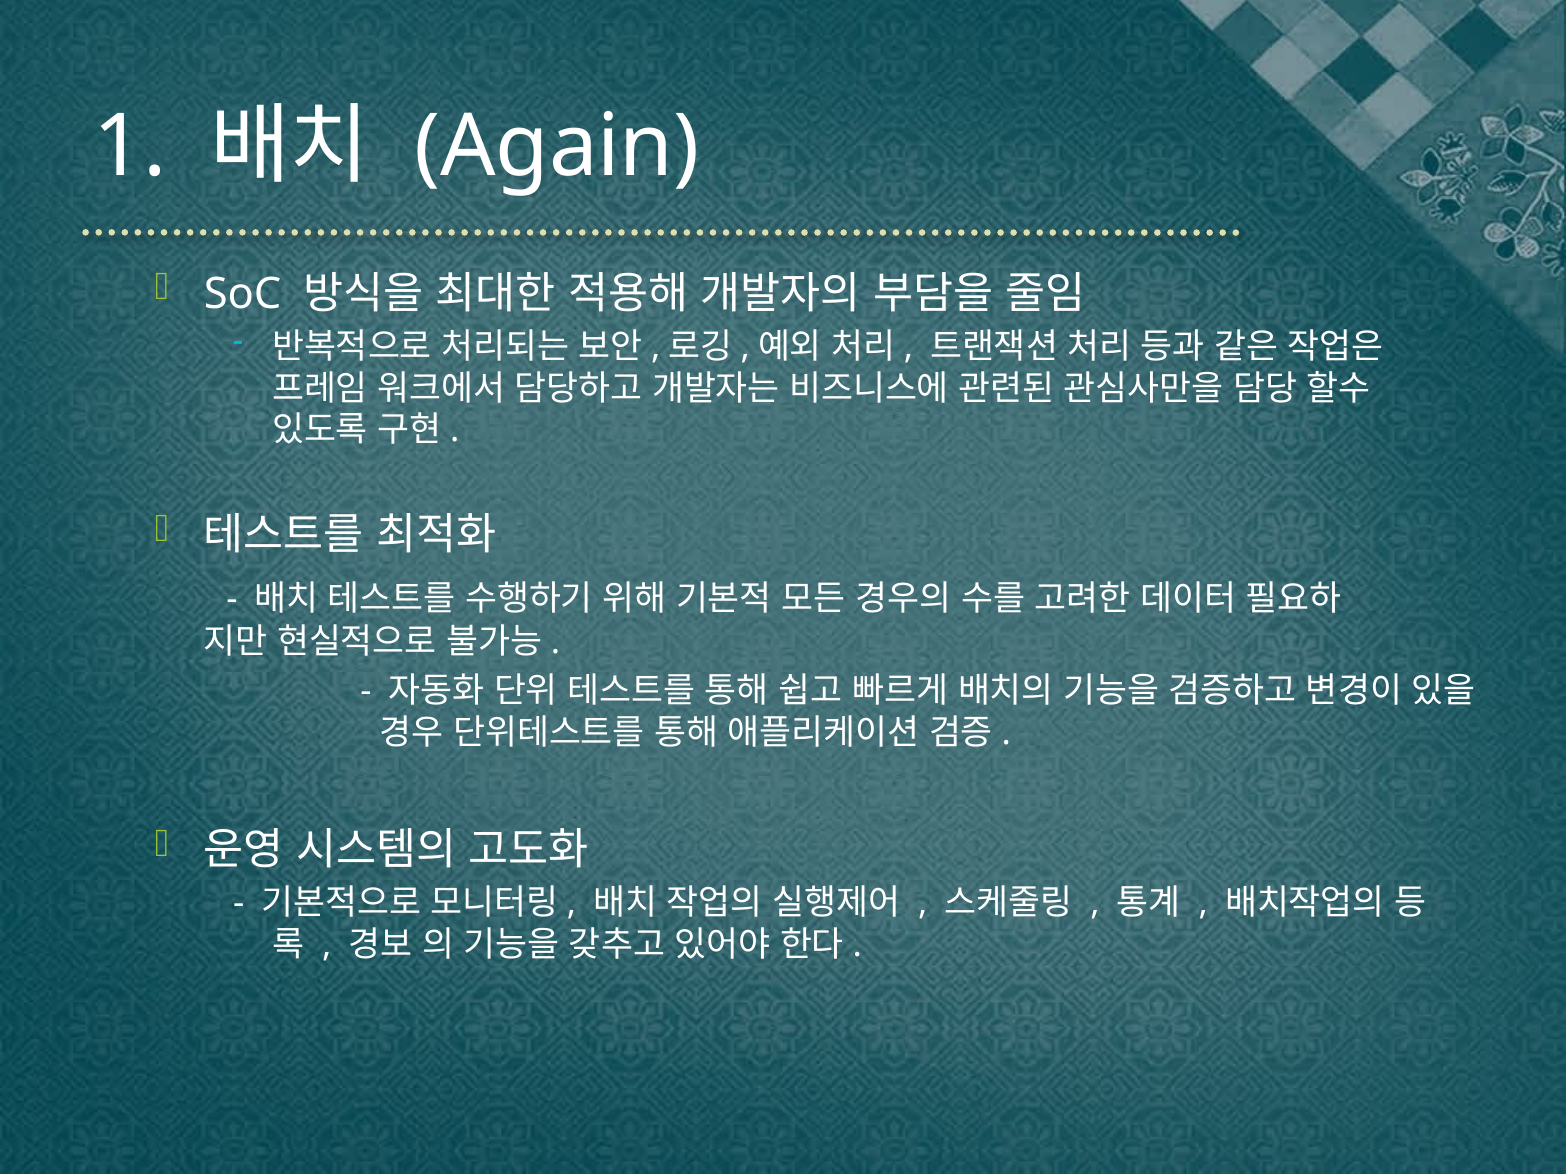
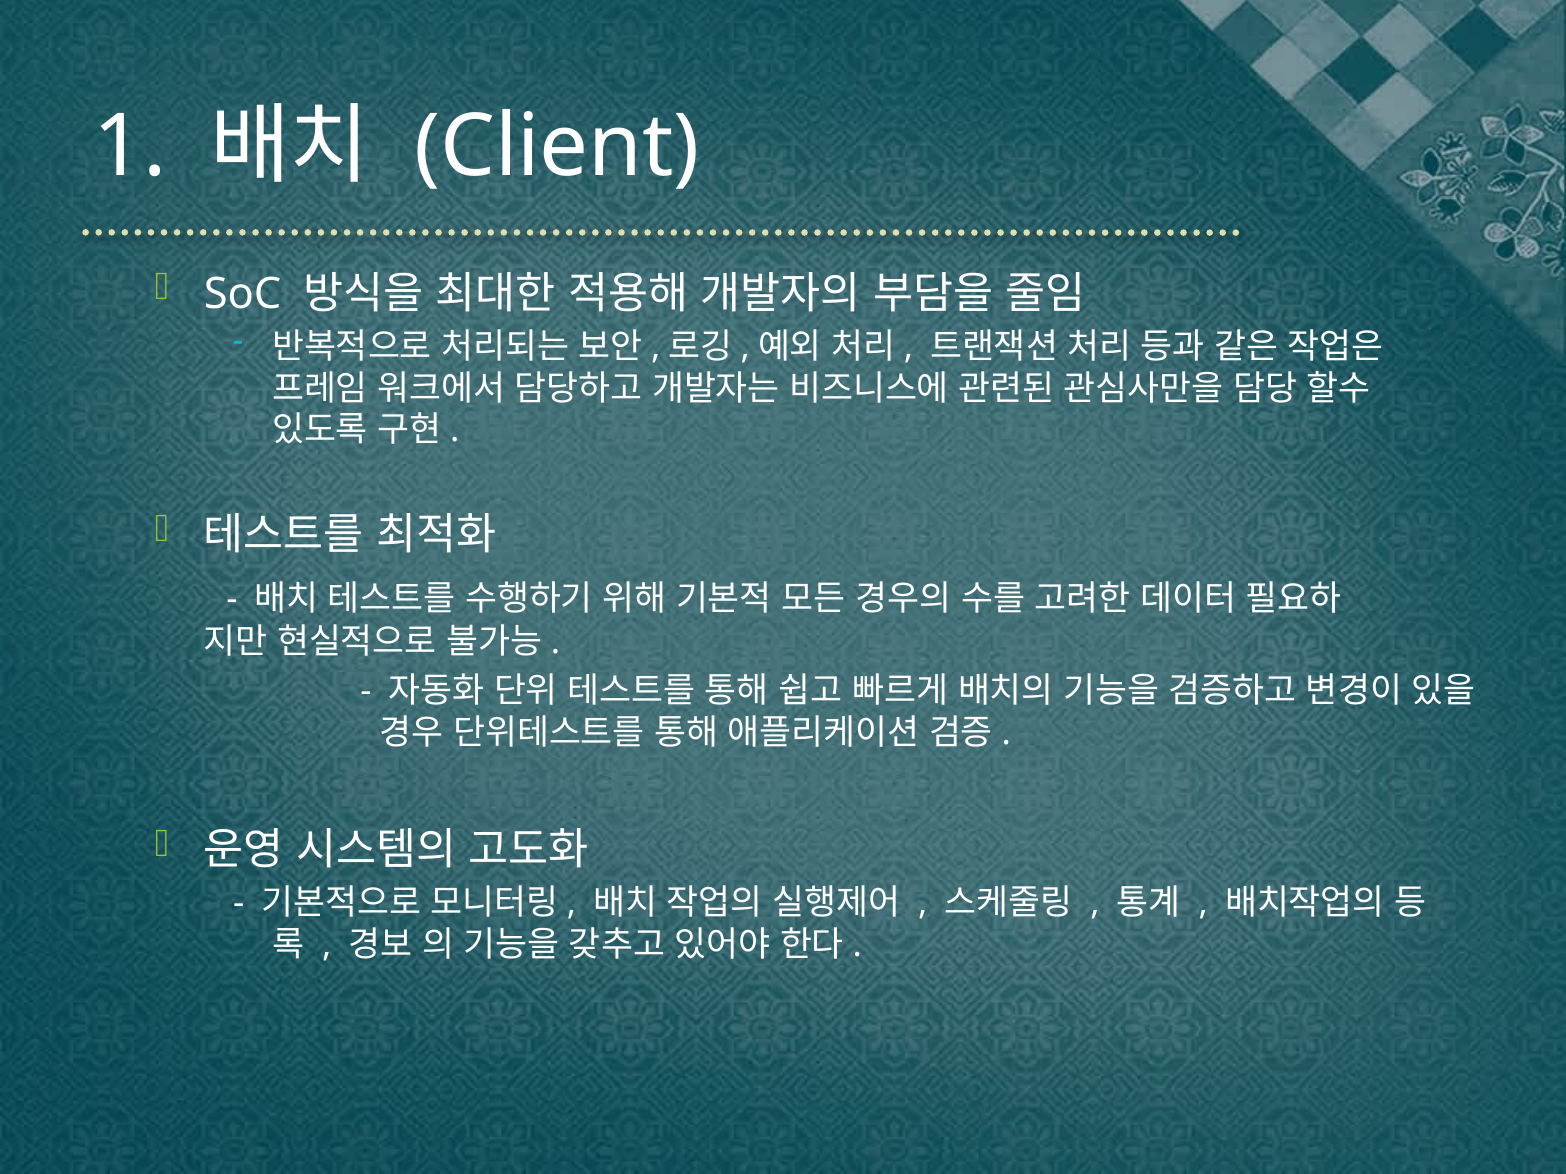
Again: Again -> Client (557, 147)
